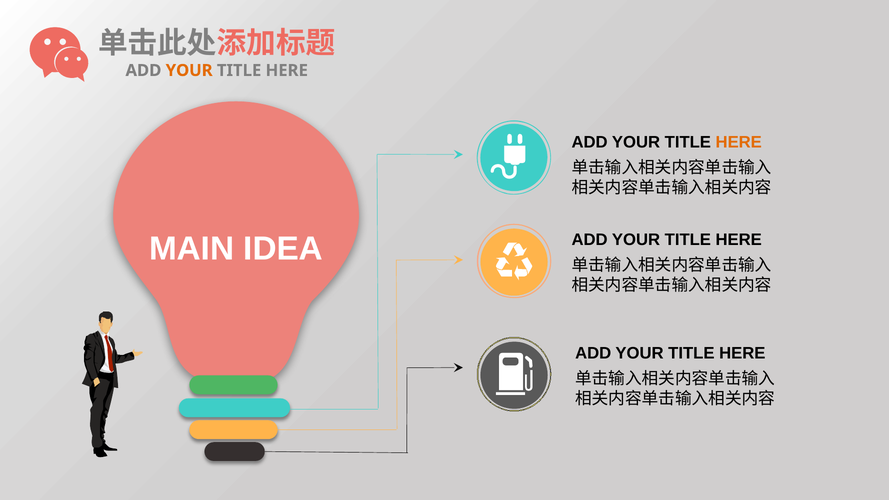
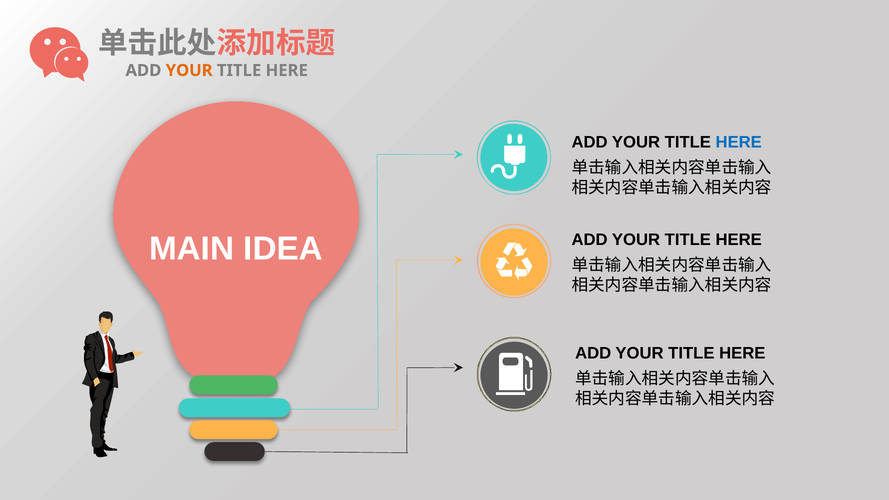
HERE colour: orange -> blue (739, 142)
